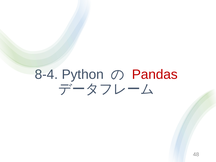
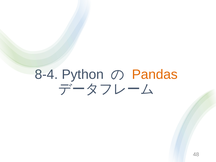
Pandas colour: red -> orange (155, 74)
